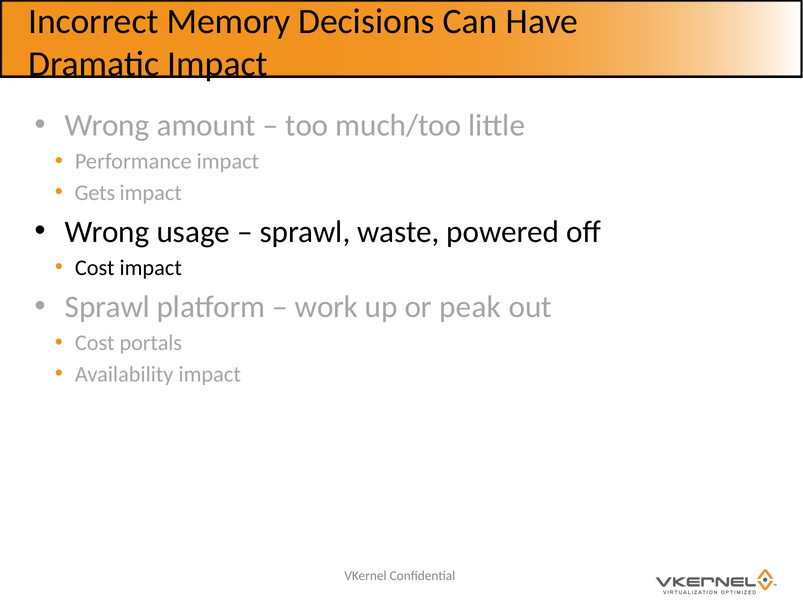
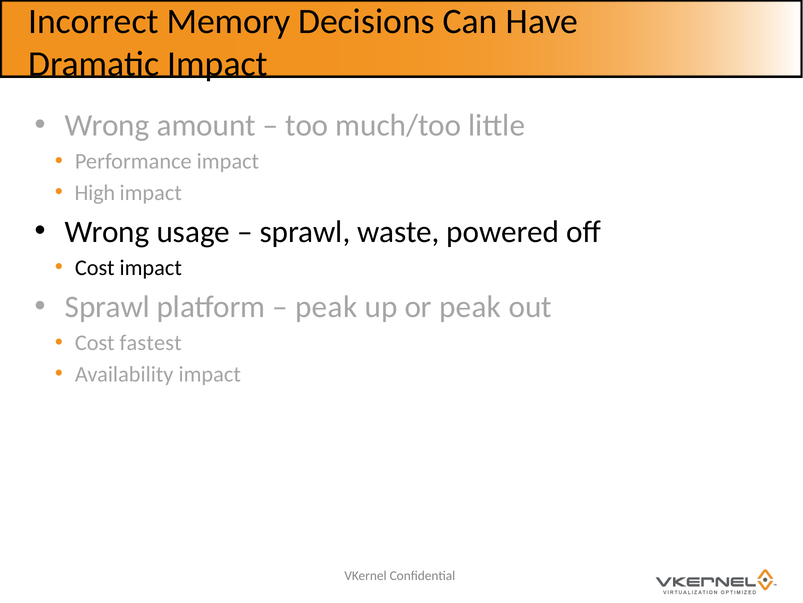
Gets: Gets -> High (95, 193)
work: work -> peak (326, 307)
portals: portals -> fastest (151, 343)
